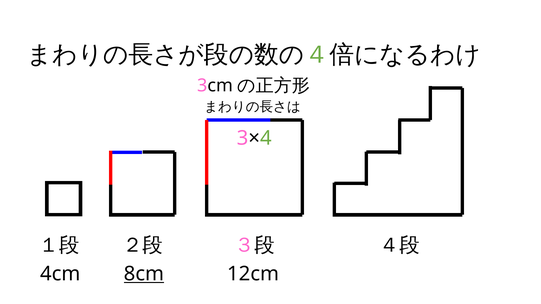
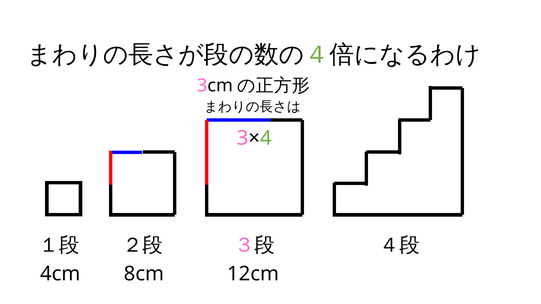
8cm underline: present -> none (144, 274)
